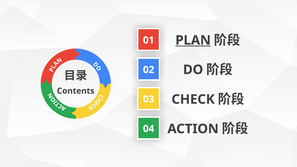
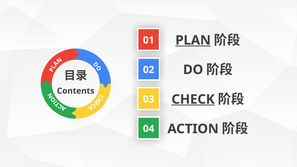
CHECK underline: none -> present (193, 99)
